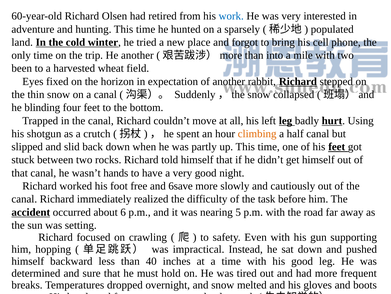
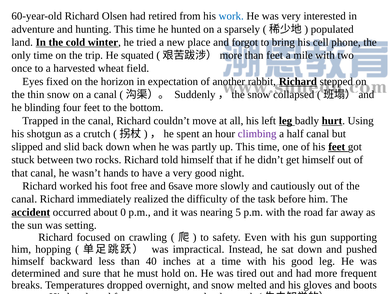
He another: another -> squated (137, 55)
than into: into -> feet (275, 55)
been: been -> once (22, 68)
climbing colour: orange -> purple (257, 133)
6: 6 -> 0 (123, 212)
